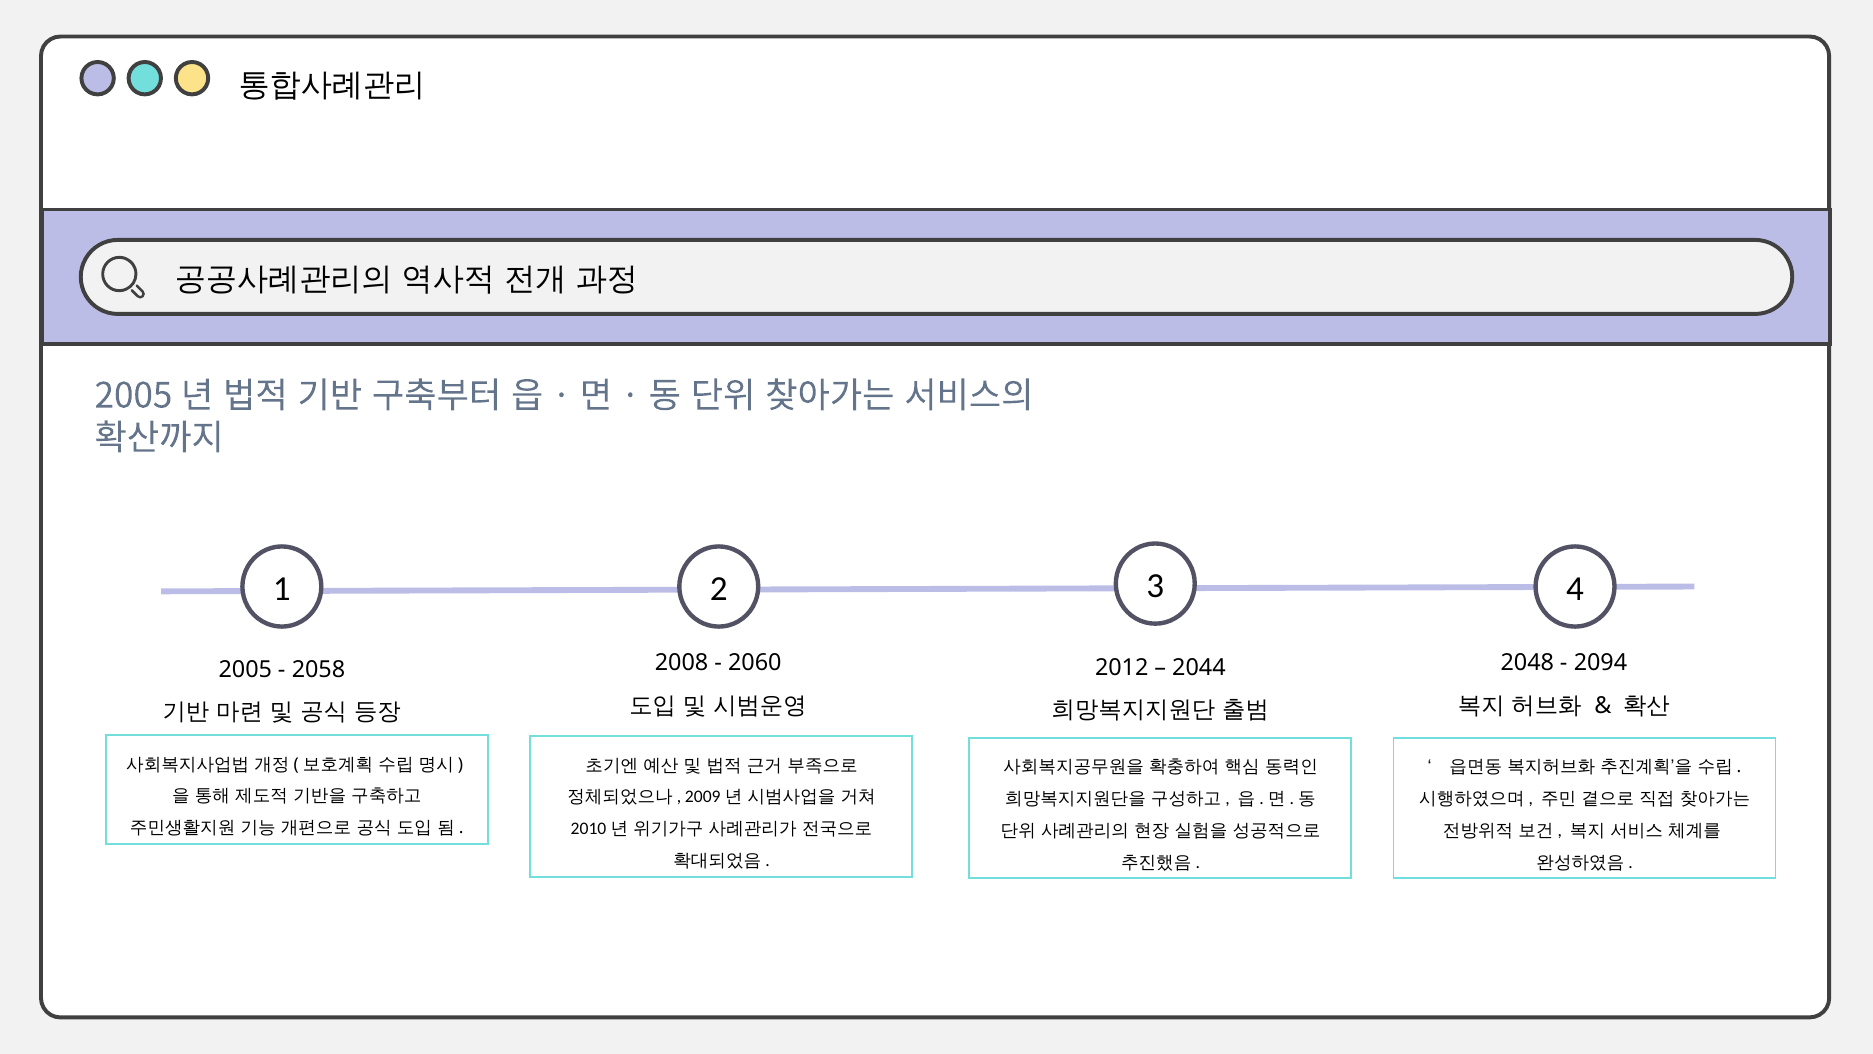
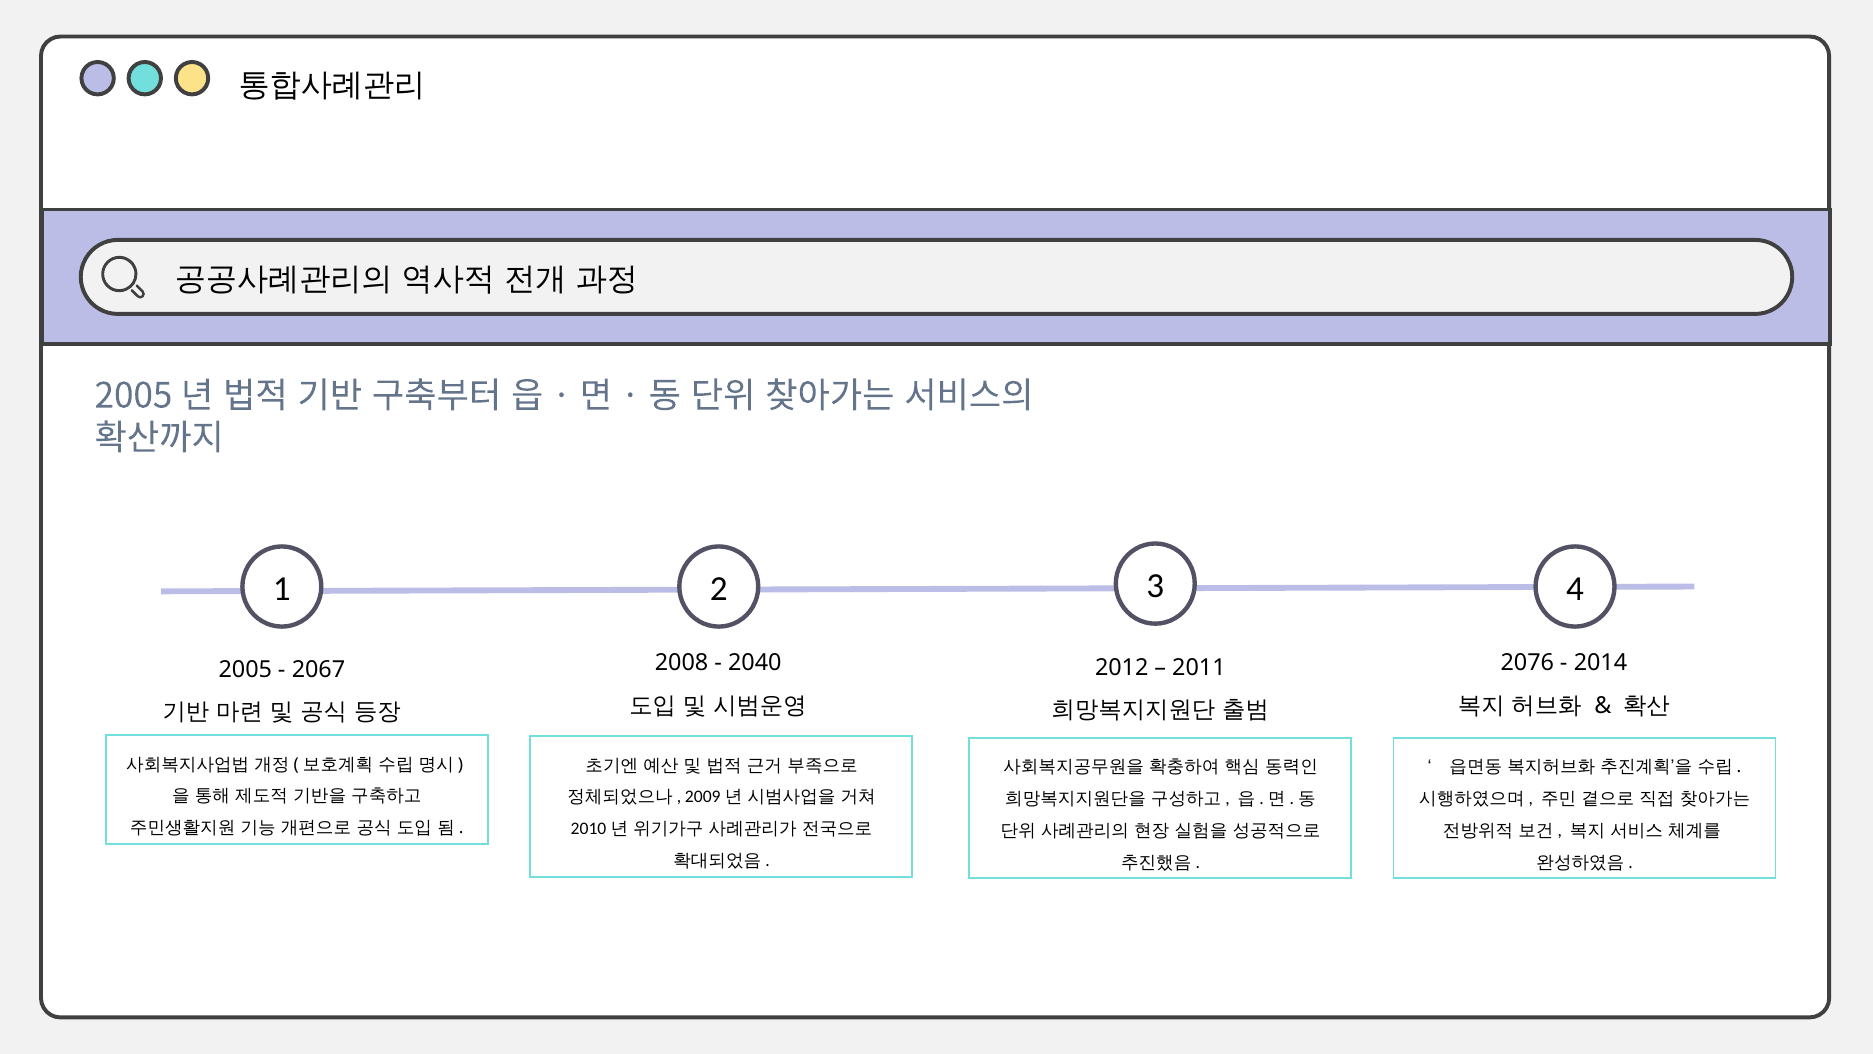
2060: 2060 -> 2040 (755, 663)
2048: 2048 -> 2076 (1527, 663)
2094: 2094 -> 2014 (1600, 663)
2044: 2044 -> 2011 (1199, 668)
2058: 2058 -> 2067 (318, 669)
